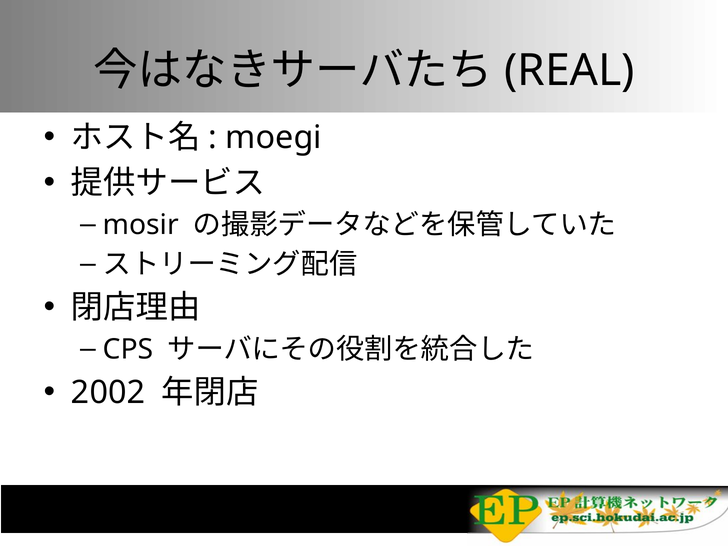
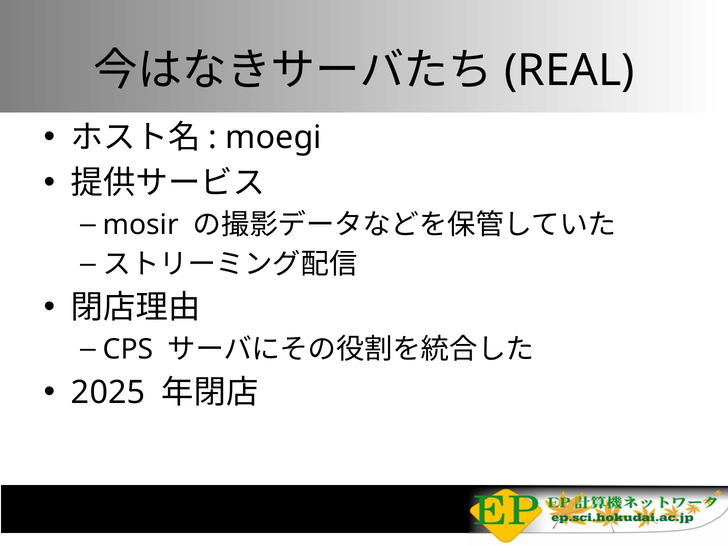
2002: 2002 -> 2025 (108, 393)
